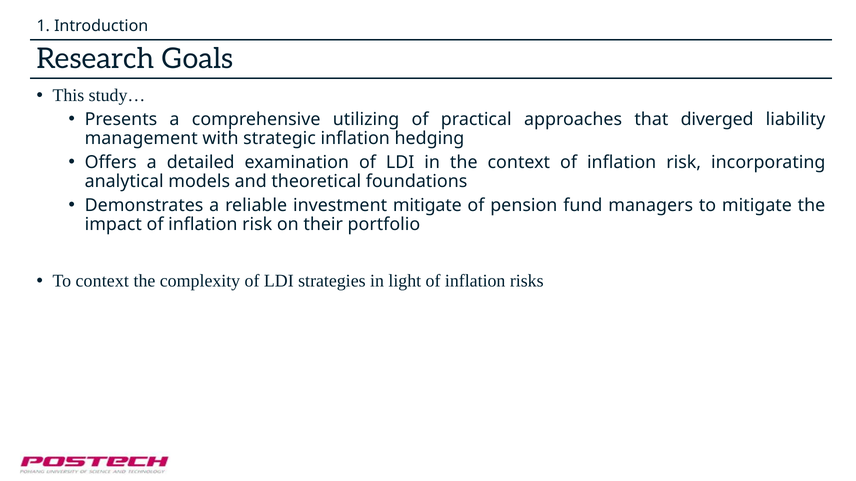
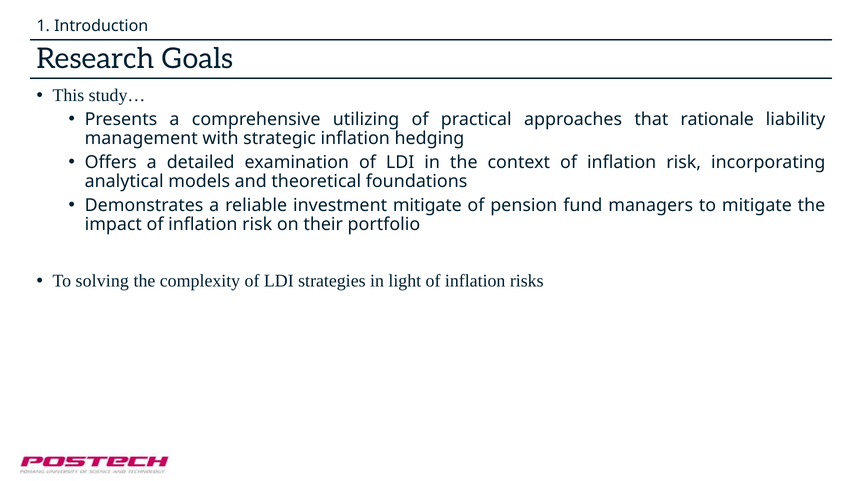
diverged: diverged -> rationale (717, 119)
To context: context -> solving (102, 281)
